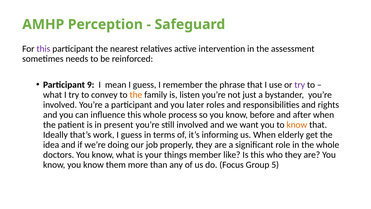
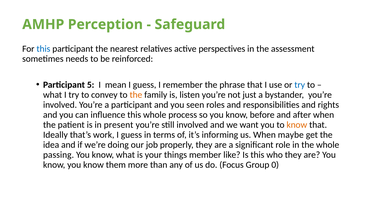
this colour: purple -> blue (43, 49)
intervention: intervention -> perspectives (222, 49)
9: 9 -> 5 (91, 85)
try colour: purple -> blue (300, 85)
later: later -> seen (195, 105)
elderly: elderly -> maybe (291, 135)
doctors: doctors -> passing (59, 155)
5: 5 -> 0 (275, 165)
